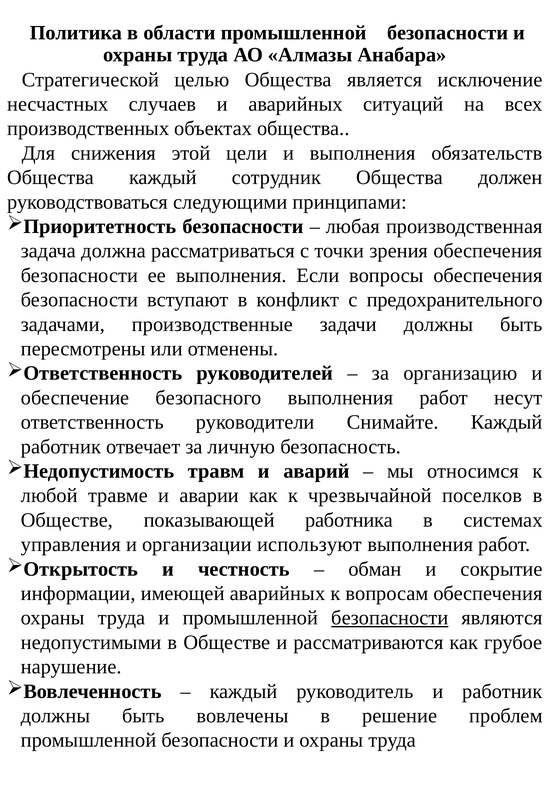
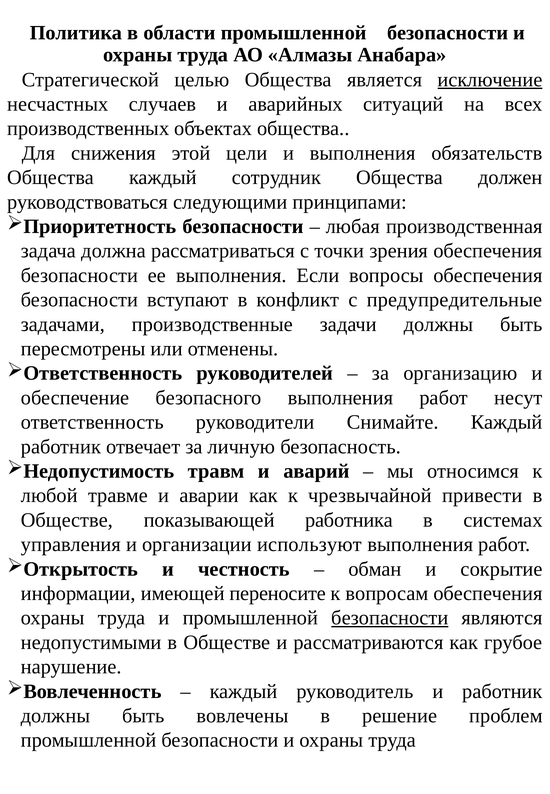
исключение underline: none -> present (490, 80)
предохранительного: предохранительного -> предупредительные (454, 300)
поселков: поселков -> привести (482, 496)
имеющей аварийных: аварийных -> переносите (278, 594)
